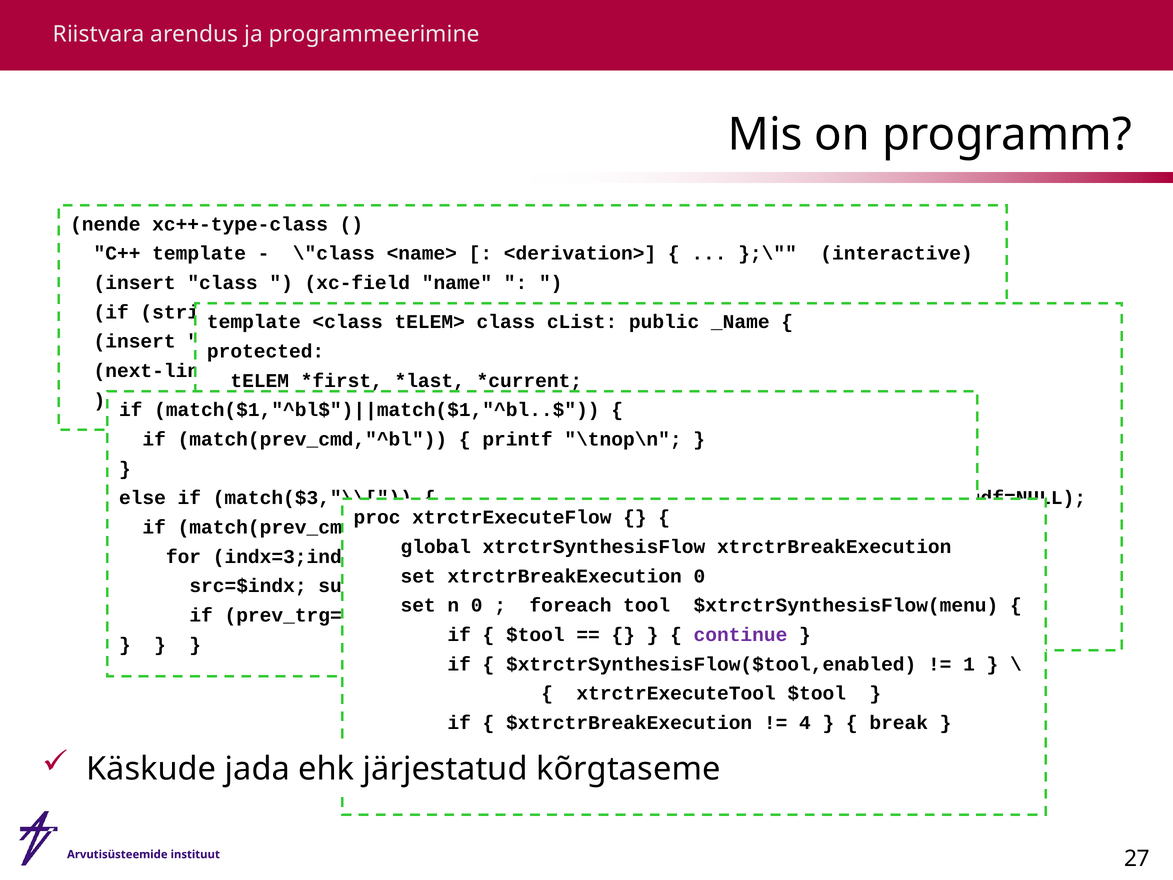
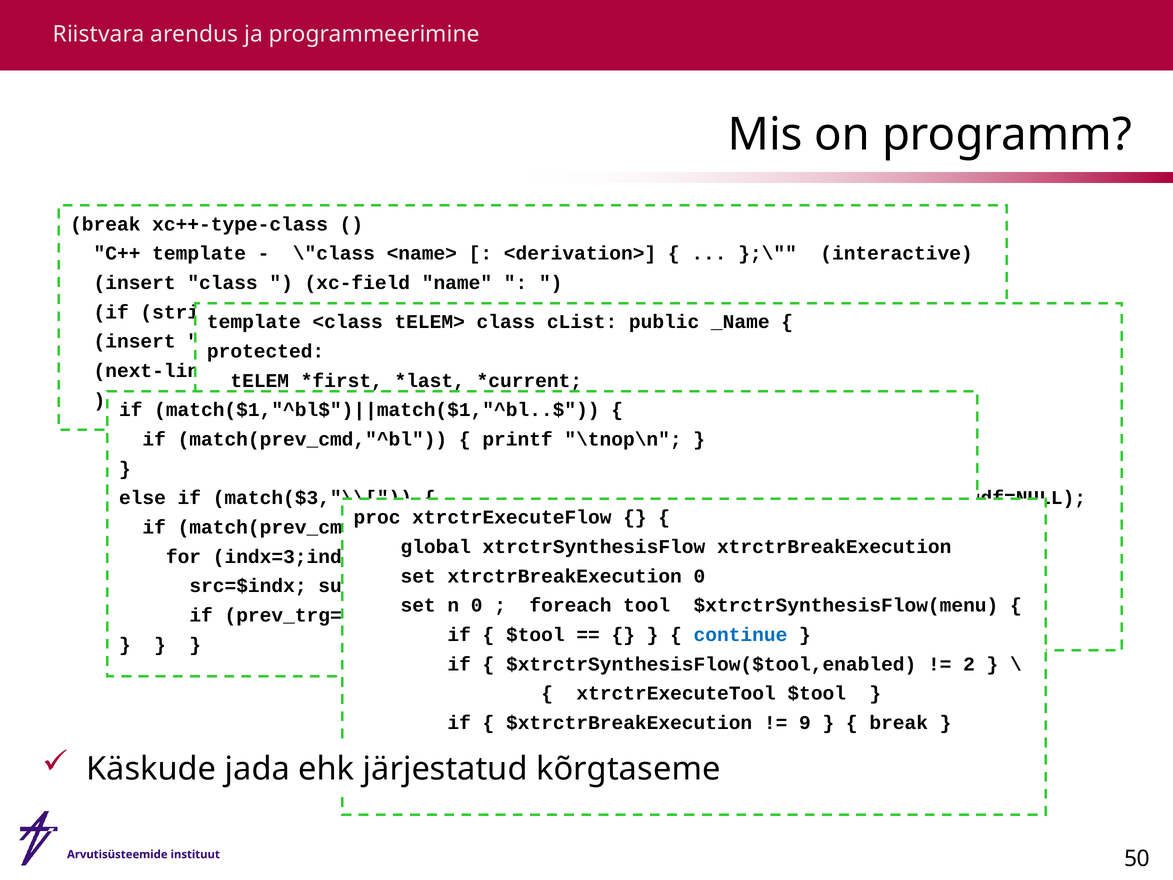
nende: nende -> break (105, 224)
continue colour: purple -> blue (740, 635)
1: 1 -> 2 (969, 664)
4: 4 -> 9 (805, 723)
27: 27 -> 50 (1137, 858)
